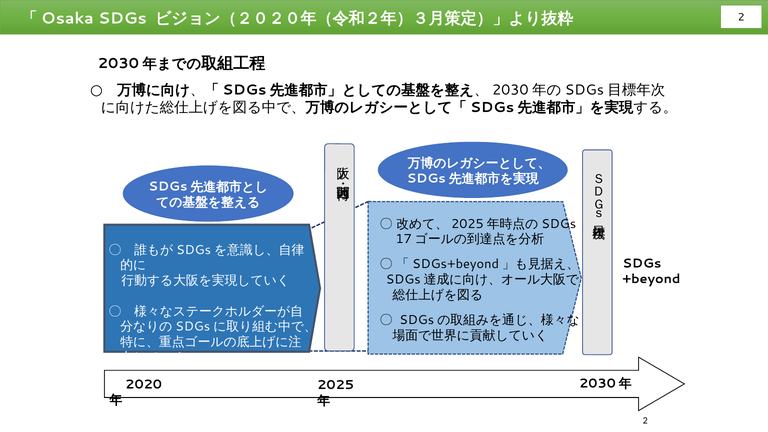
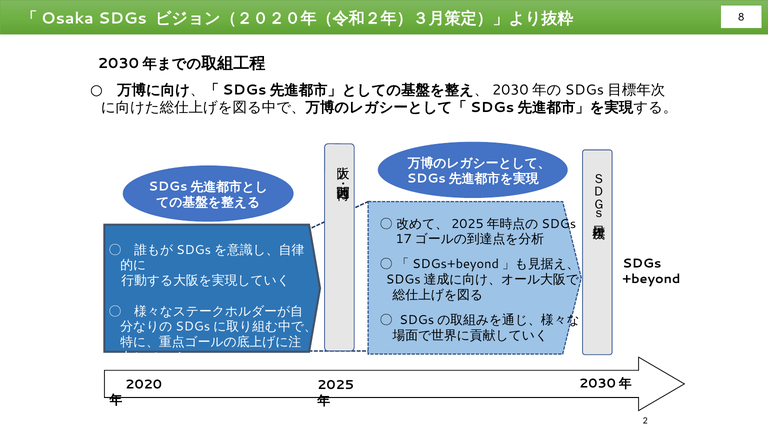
2: 2 -> 8 (741, 17)
